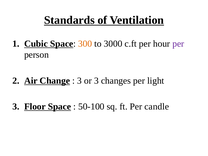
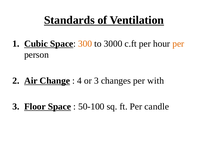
per colour: purple -> orange (178, 44)
3: 3 -> 4 (79, 81)
light: light -> with (156, 81)
